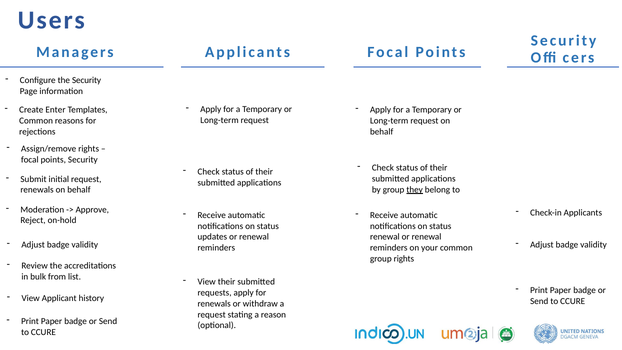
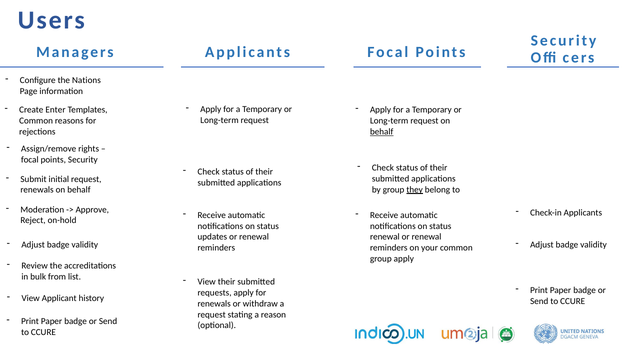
the Security: Security -> Nations (86, 80)
behalf underline: none -> present (382, 132)
group rights: rights -> apply (404, 259)
